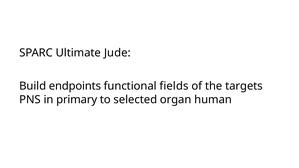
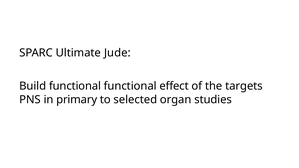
Build endpoints: endpoints -> functional (75, 86)
fields: fields -> effect (174, 86)
human: human -> studies (213, 100)
